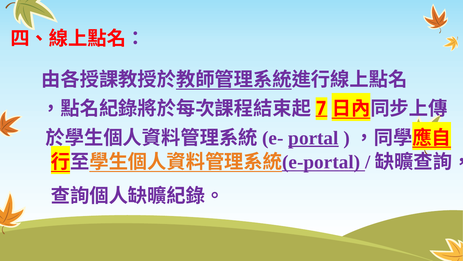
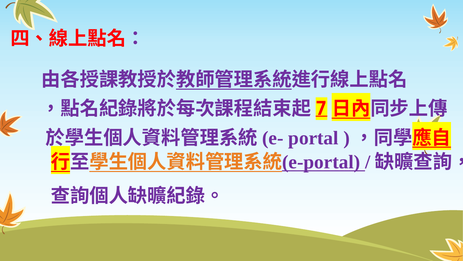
portal underline: present -> none (313, 138)
